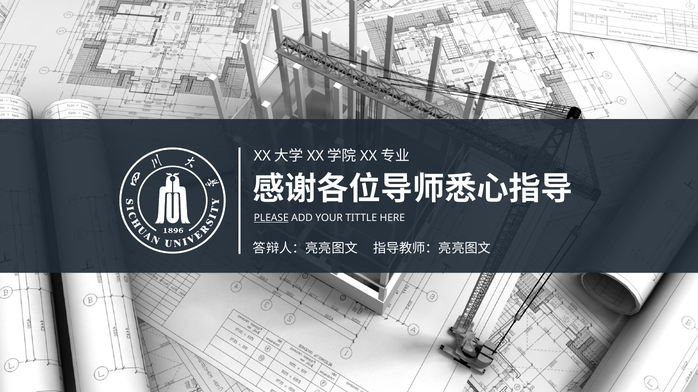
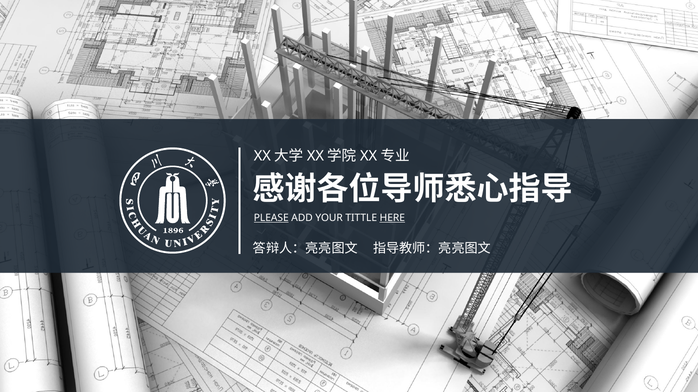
HERE underline: none -> present (392, 218)
